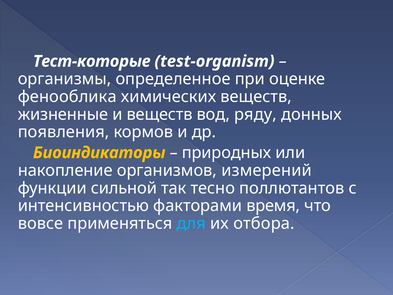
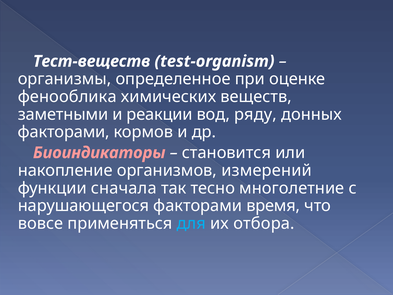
Тест-которые: Тест-которые -> Тест-веществ (92, 61)
жизненные: жизненные -> заметными (63, 114)
и веществ: веществ -> реакции (160, 114)
появления: появления -> факторами (64, 132)
Биоиндикаторы colour: yellow -> pink (99, 153)
природных: природных -> становится (226, 153)
сильной: сильной -> сначала (124, 188)
поллютантов: поллютантов -> многолетние (292, 188)
интенсивностью: интенсивностью -> нарушающегося (83, 206)
